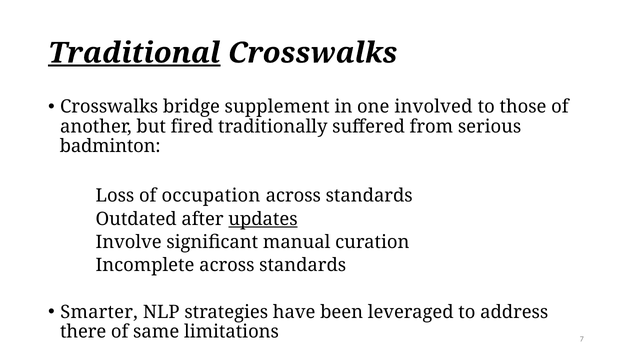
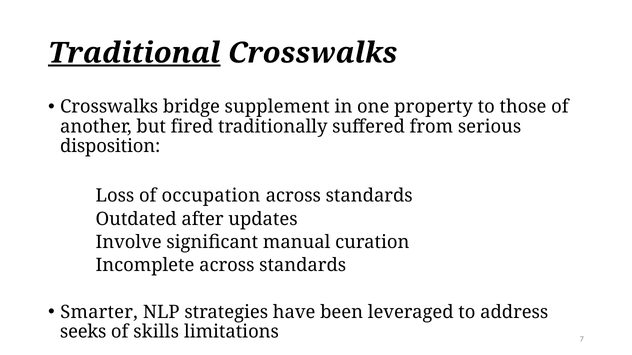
involved: involved -> property (433, 107)
badminton: badminton -> disposition (110, 147)
updates underline: present -> none (263, 219)
there: there -> seeks (83, 332)
same: same -> skills (156, 332)
